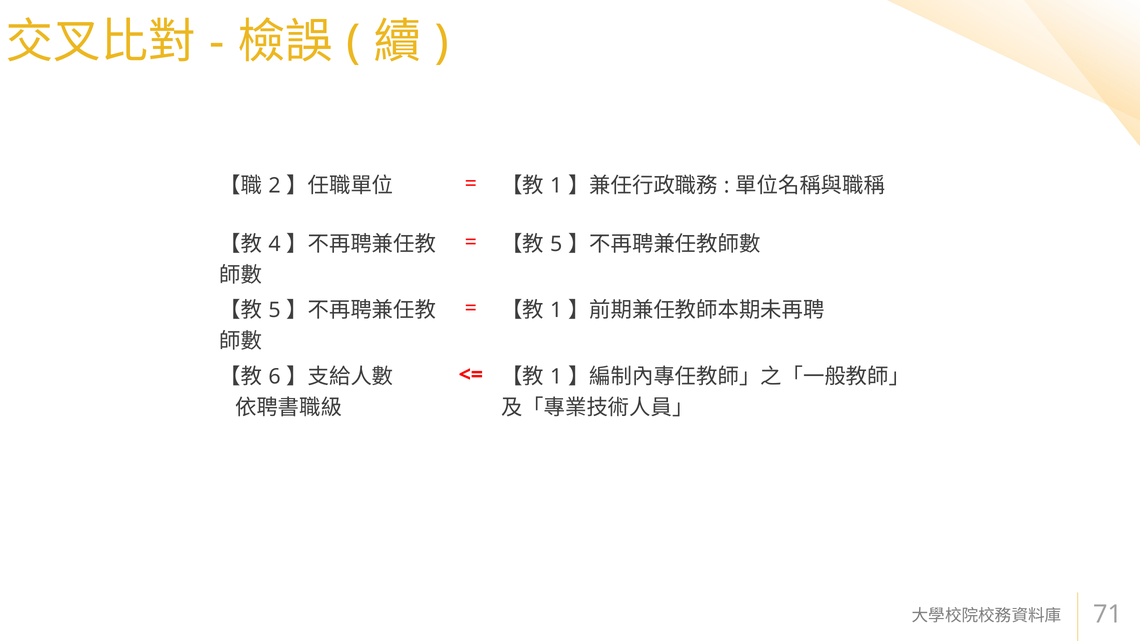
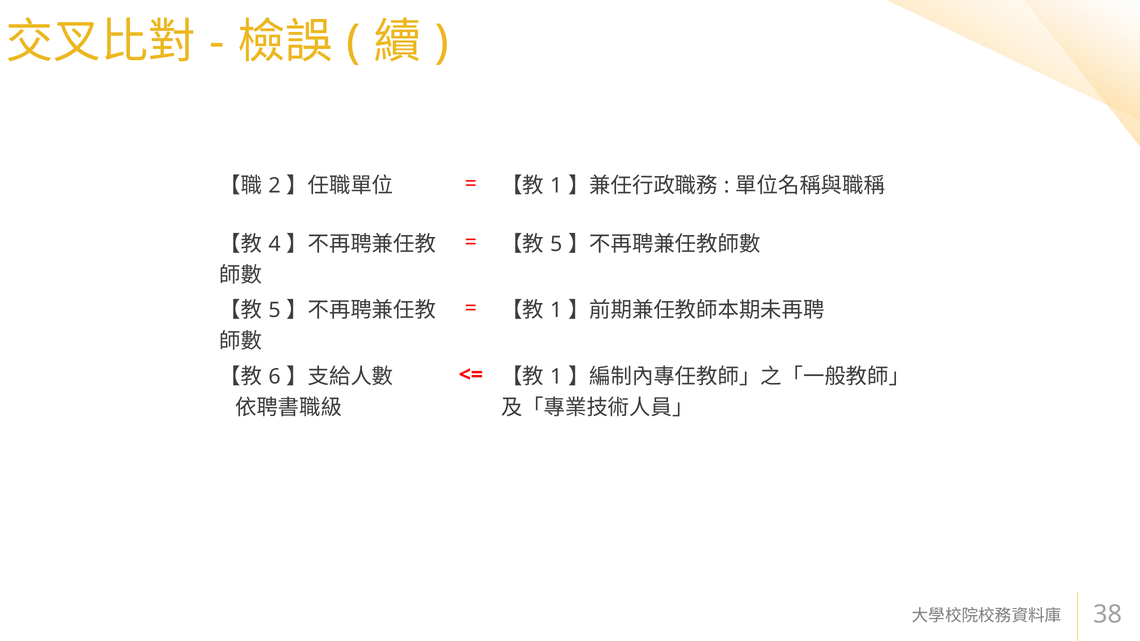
71: 71 -> 38 (1108, 615)
